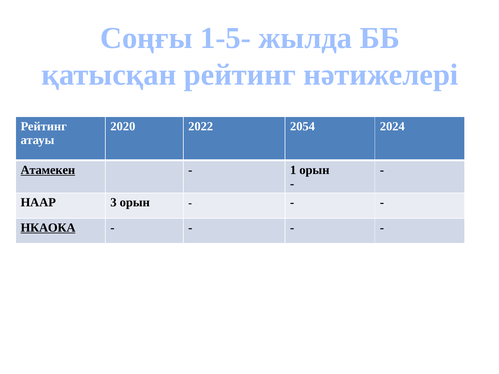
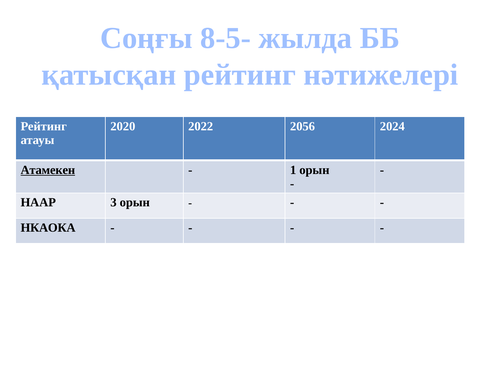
1-5-: 1-5- -> 8-5- (225, 38)
2054: 2054 -> 2056 (302, 126)
НКАОКА underline: present -> none (48, 228)
